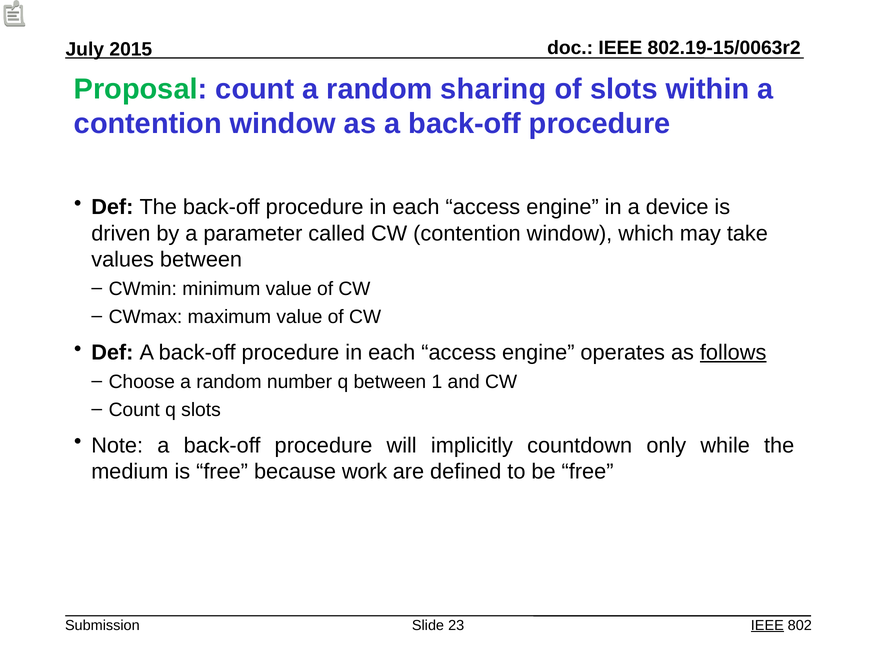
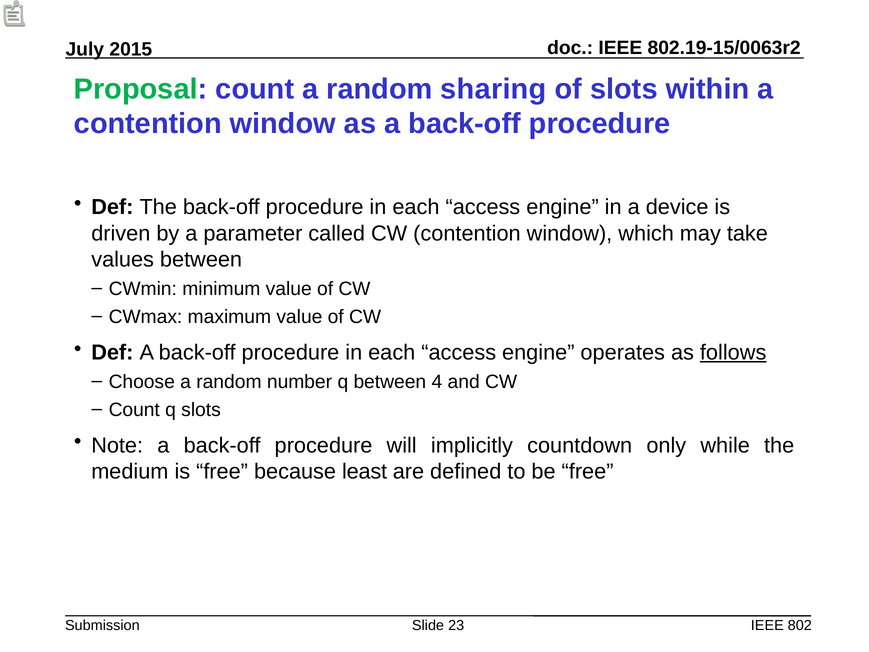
1: 1 -> 4 (437, 382)
work: work -> least (365, 471)
IEEE underline: present -> none (767, 625)
